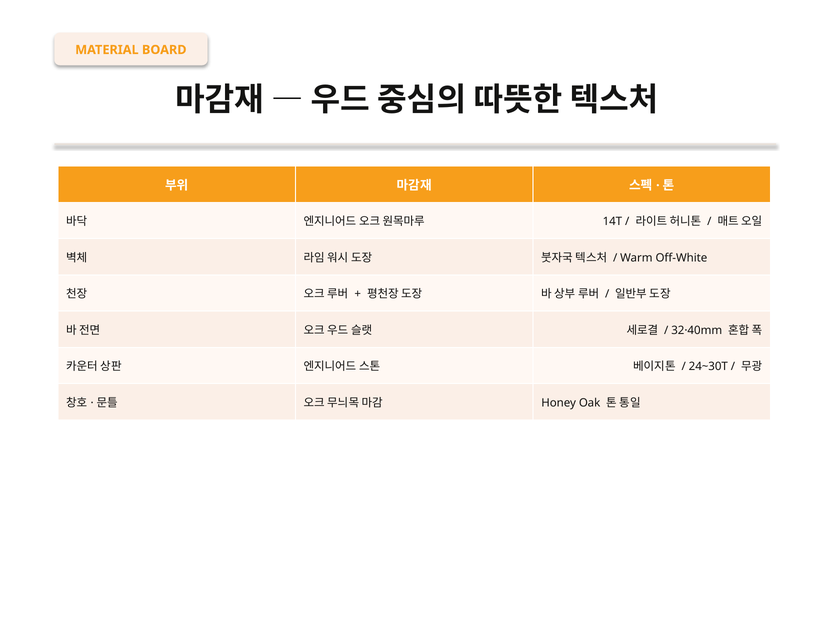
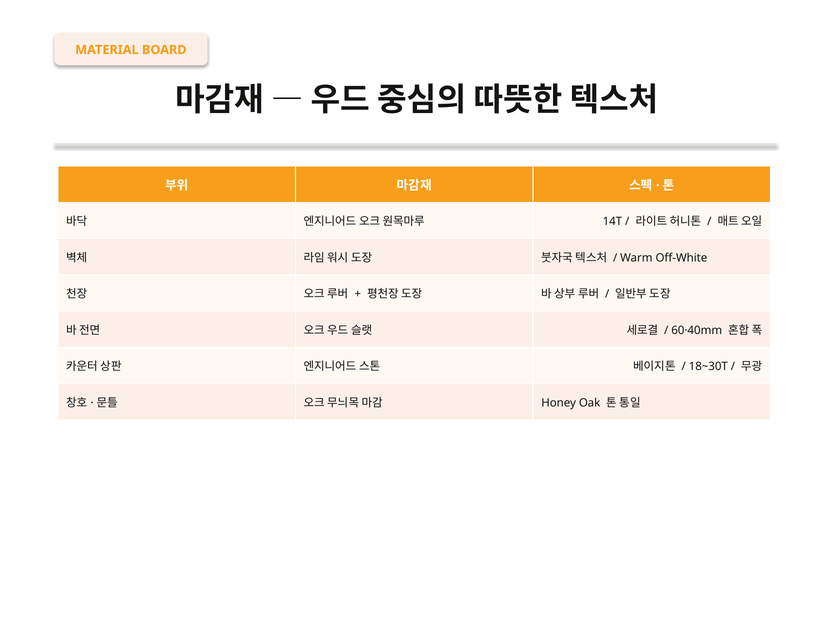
32·40mm: 32·40mm -> 60·40mm (697, 330)
24~30T: 24~30T -> 18~30T (708, 366)
